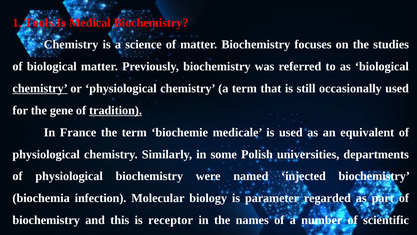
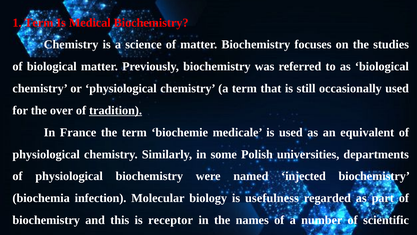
1 Tools: Tools -> Term (39, 23)
chemistry underline: present -> none (40, 88)
gene: gene -> over (61, 110)
parameter: parameter -> usefulness (272, 198)
